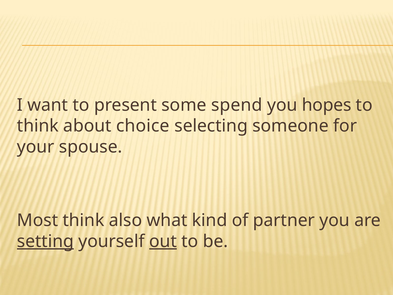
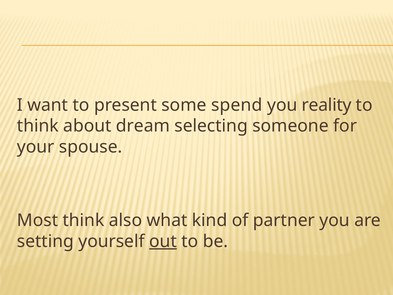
hopes: hopes -> reality (327, 105)
choice: choice -> dream (143, 126)
setting underline: present -> none (45, 241)
